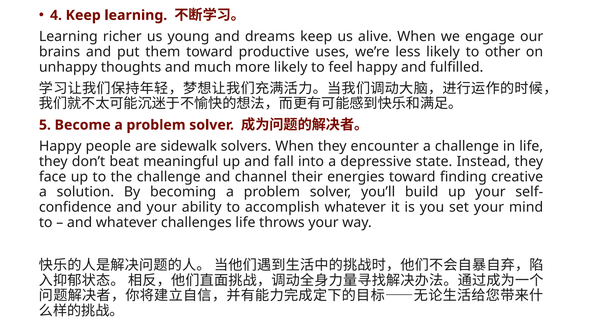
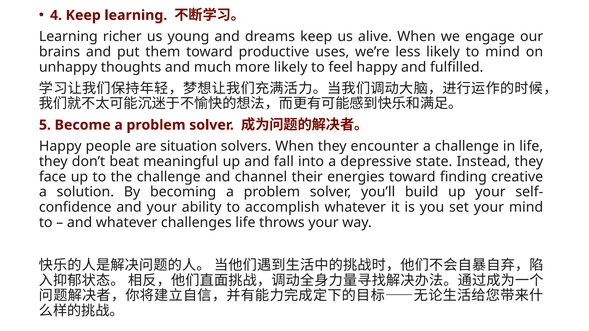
to other: other -> mind (503, 52)
sidewalk: sidewalk -> situation (189, 146)
